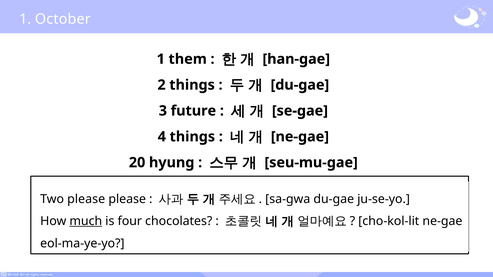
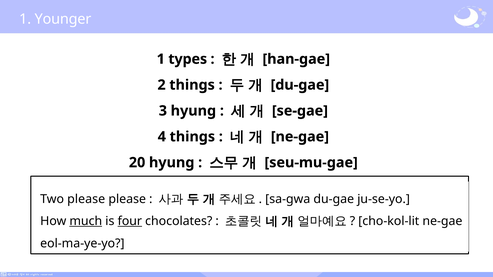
October: October -> Younger (63, 19)
them: them -> types (188, 59)
3 future: future -> hyung (193, 111)
four underline: none -> present (130, 221)
